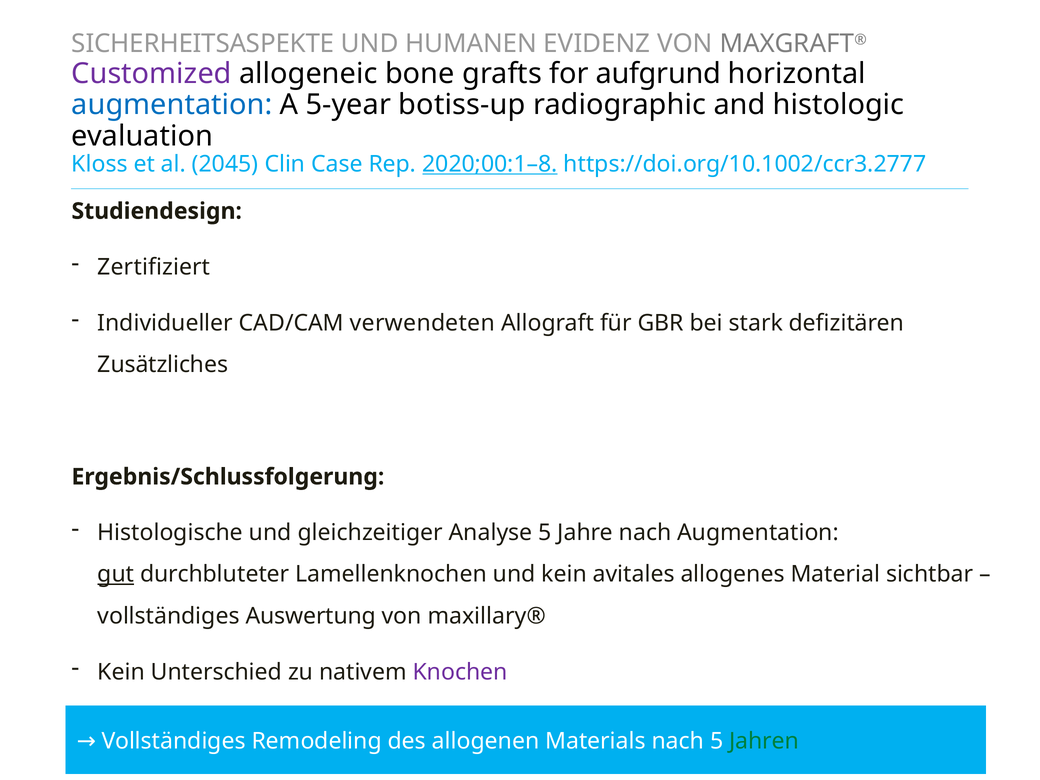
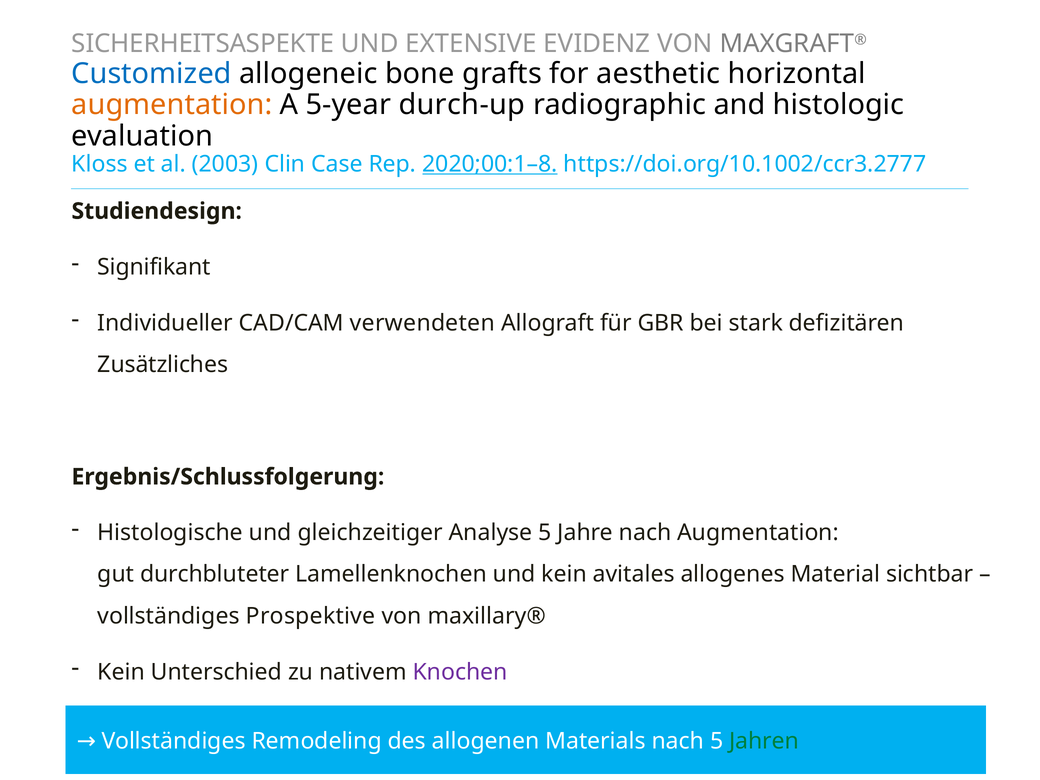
HUMANEN: HUMANEN -> EXTENSIVE (471, 44)
Customized colour: purple -> blue (152, 73)
aufgrund: aufgrund -> aesthetic (658, 73)
augmentation colour: blue -> orange (172, 105)
botiss-up: botiss-up -> durch-up (462, 105)
2045: 2045 -> 2003 (225, 164)
Zertifiziert: Zertifiziert -> Signifikant (154, 267)
gut underline: present -> none (116, 574)
Auswertung: Auswertung -> Prospektive (311, 616)
